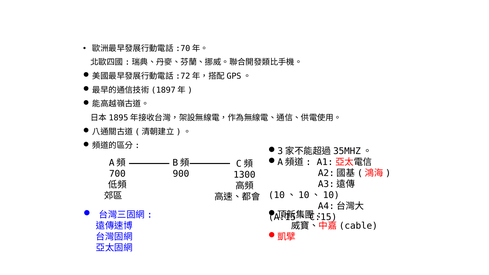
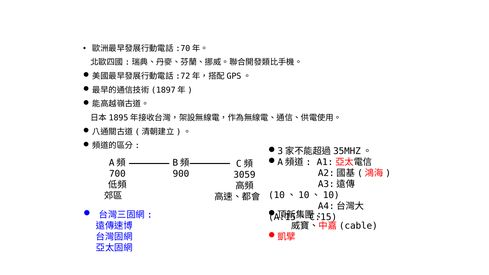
1300: 1300 -> 3059 (244, 175)
